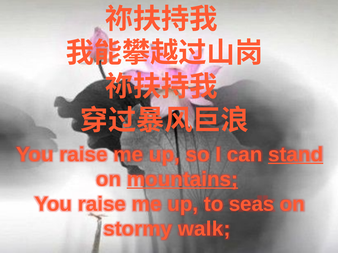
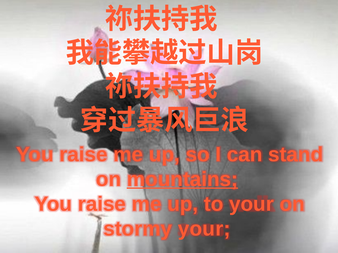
stand underline: present -> none (296, 155)
to seas: seas -> your (252, 204)
stormy walk: walk -> your (204, 229)
